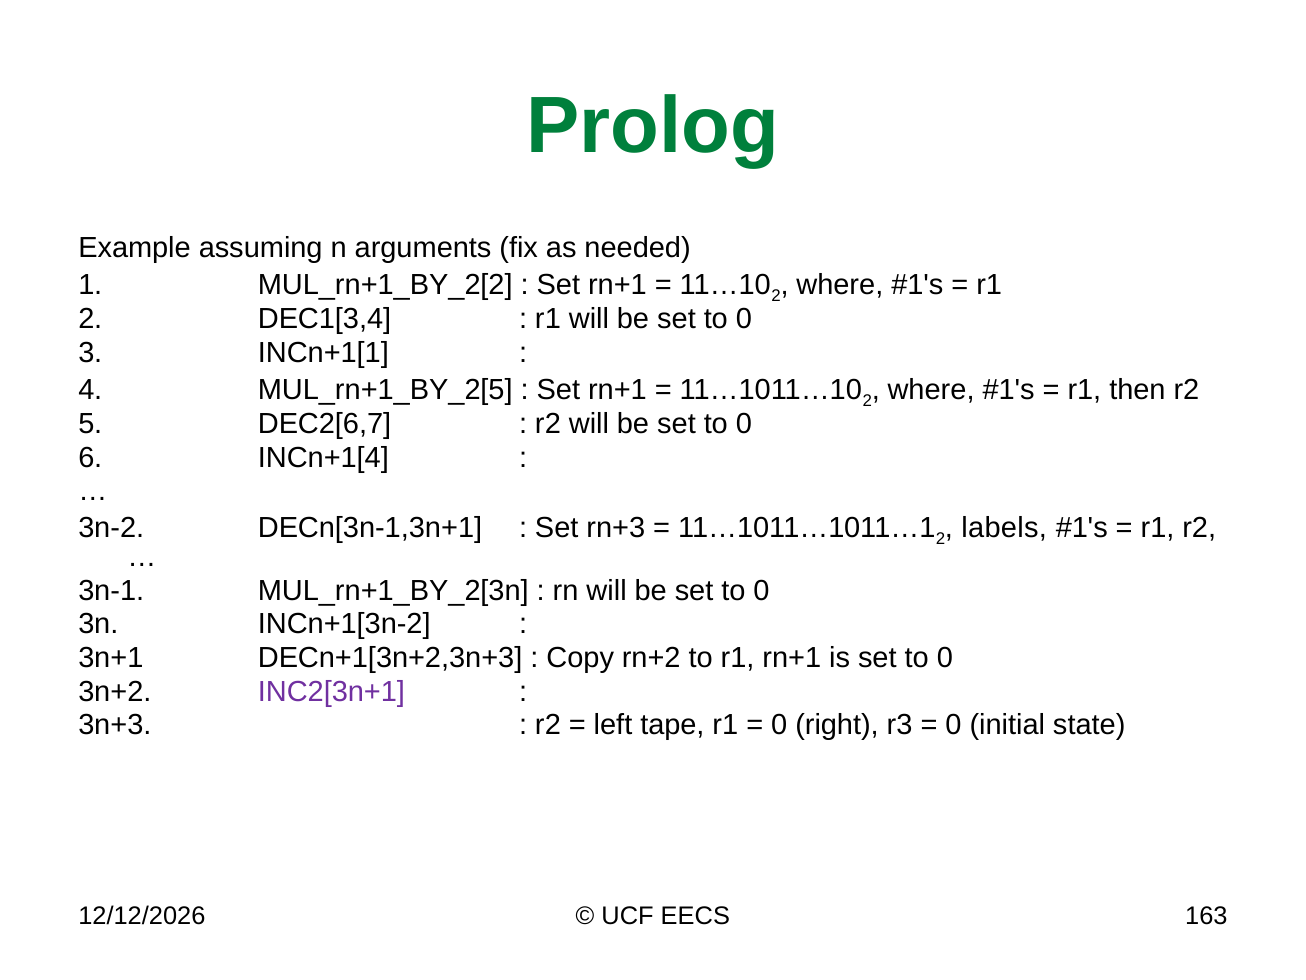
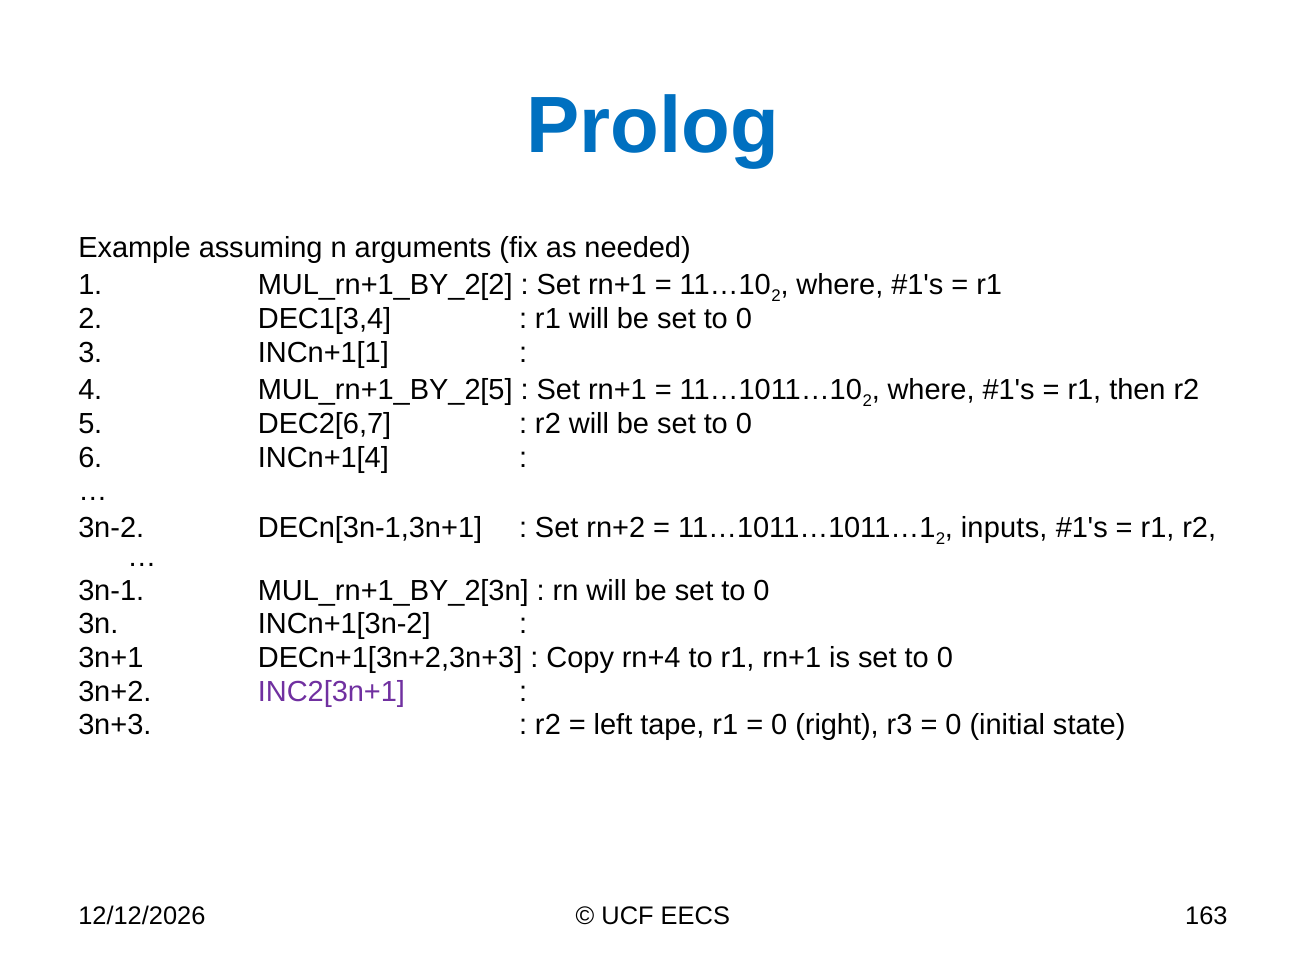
Prolog colour: green -> blue (653, 126)
rn+3: rn+3 -> rn+2 (616, 528)
labels: labels -> inputs (1004, 528)
rn+2: rn+2 -> rn+4 (651, 658)
